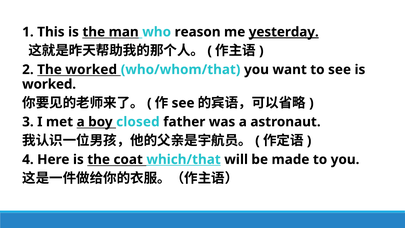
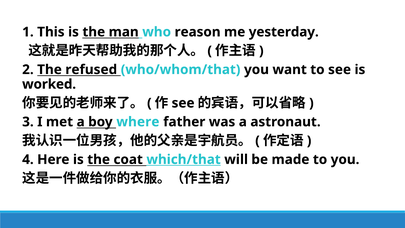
yesterday underline: present -> none (284, 32)
The worked: worked -> refused (91, 70)
closed: closed -> where (138, 122)
